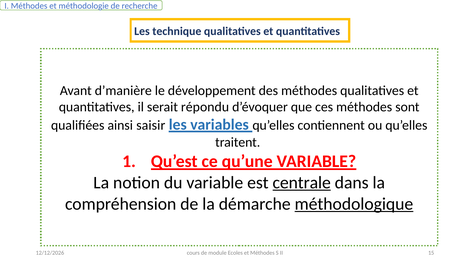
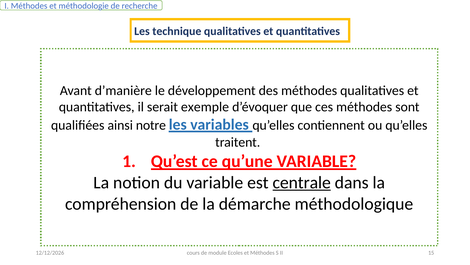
répondu: répondu -> exemple (205, 107)
saisir: saisir -> notre (151, 125)
méthodologique underline: present -> none (354, 203)
